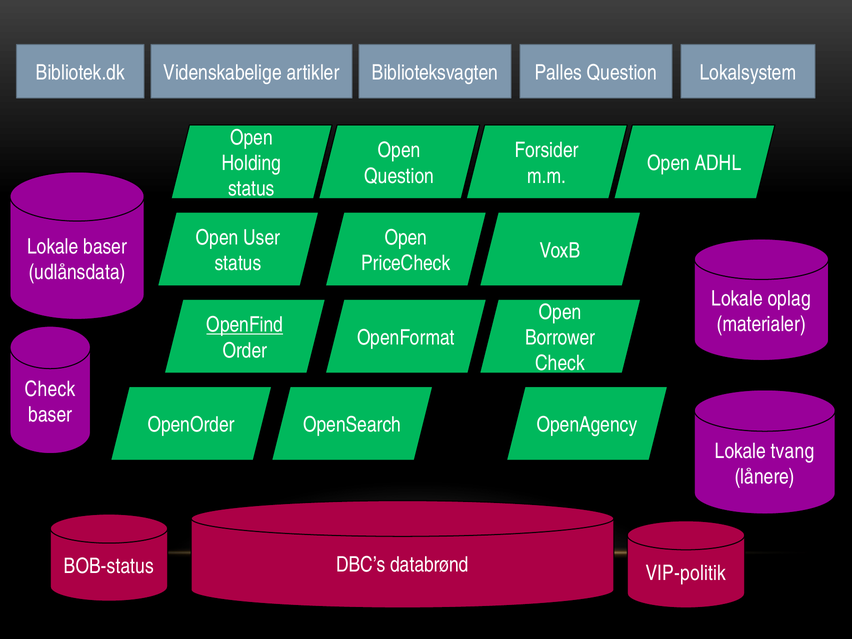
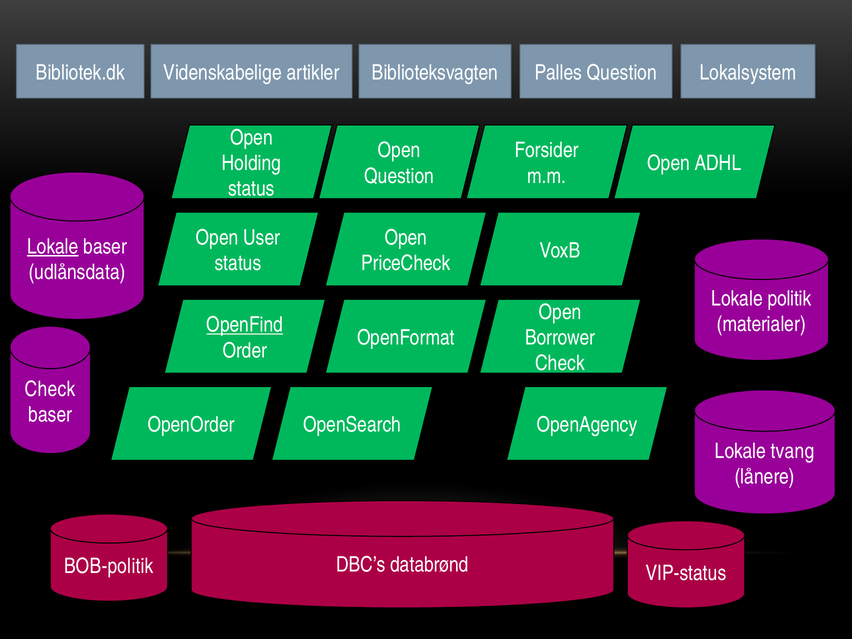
Lokale underline: none -> present (53, 247)
oplag: oplag -> politik (790, 299)
VIP-politik: VIP-politik -> VIP-status (686, 573)
BOB-status: BOB-status -> BOB-politik (109, 566)
